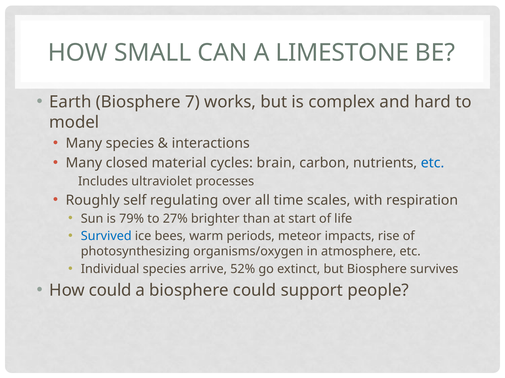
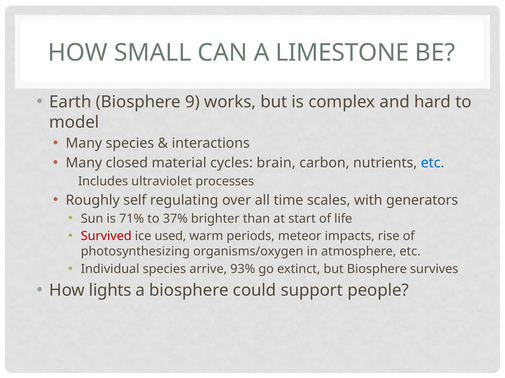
7: 7 -> 9 (192, 102)
respiration: respiration -> generators (422, 201)
79%: 79% -> 71% (132, 219)
27%: 27% -> 37% (175, 219)
Survived colour: blue -> red (106, 237)
bees: bees -> used (170, 237)
52%: 52% -> 93% (243, 269)
How could: could -> lights (110, 291)
